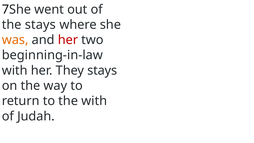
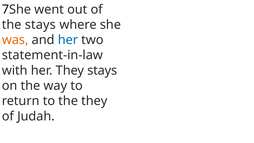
her colour: red -> blue (68, 40)
beginning-in-law: beginning-in-law -> statement-in-law (52, 55)
the with: with -> they (94, 101)
